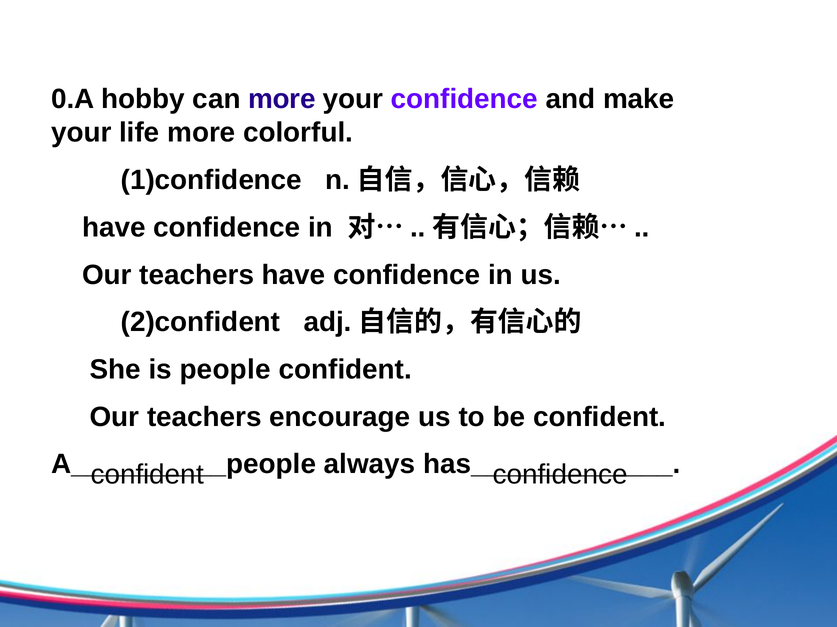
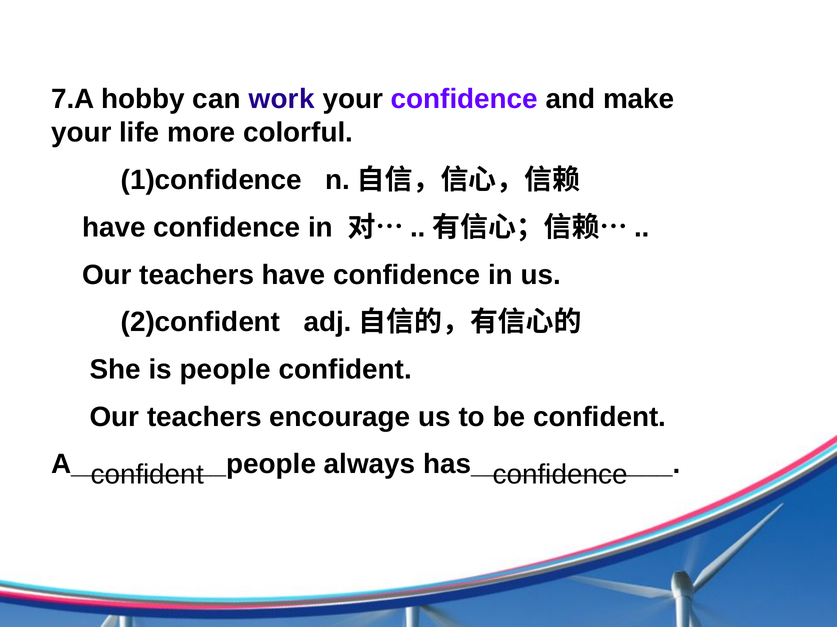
0.A: 0.A -> 7.A (73, 99)
can more: more -> work (282, 99)
